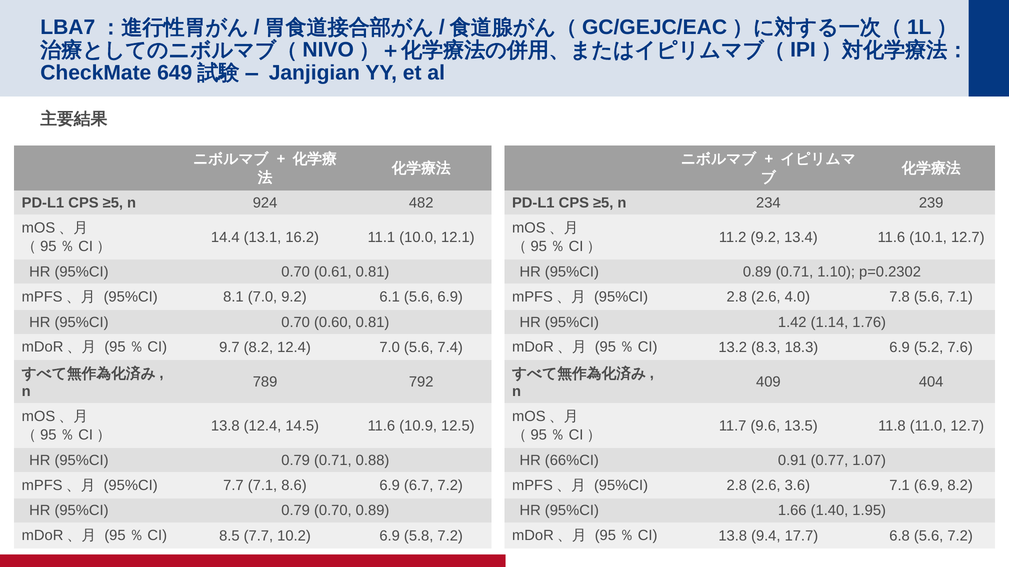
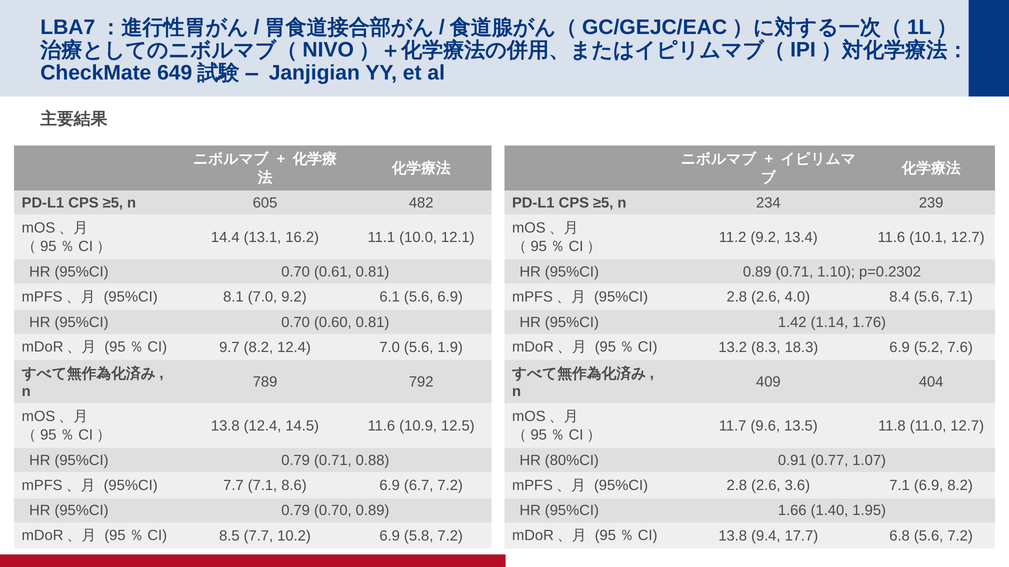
924: 924 -> 605 (265, 203)
7.8: 7.8 -> 8.4 (900, 297)
7.4: 7.4 -> 1.9 (450, 348)
66%CI: 66%CI -> 80%CI (572, 461)
